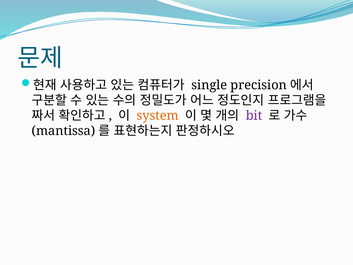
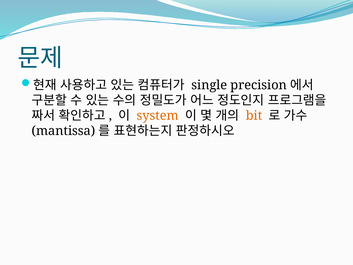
bit colour: purple -> orange (254, 116)
